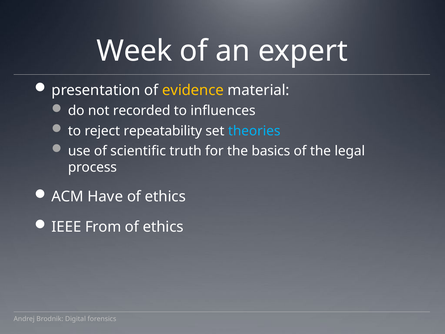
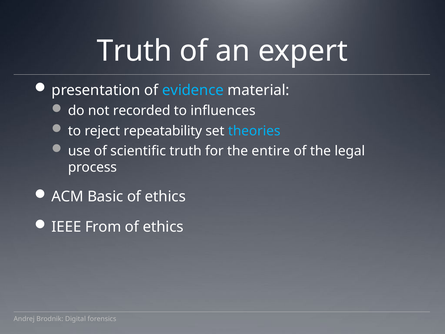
Week: Week -> Truth (134, 51)
evidence colour: yellow -> light blue (193, 90)
basics: basics -> entire (271, 151)
Have: Have -> Basic (105, 197)
